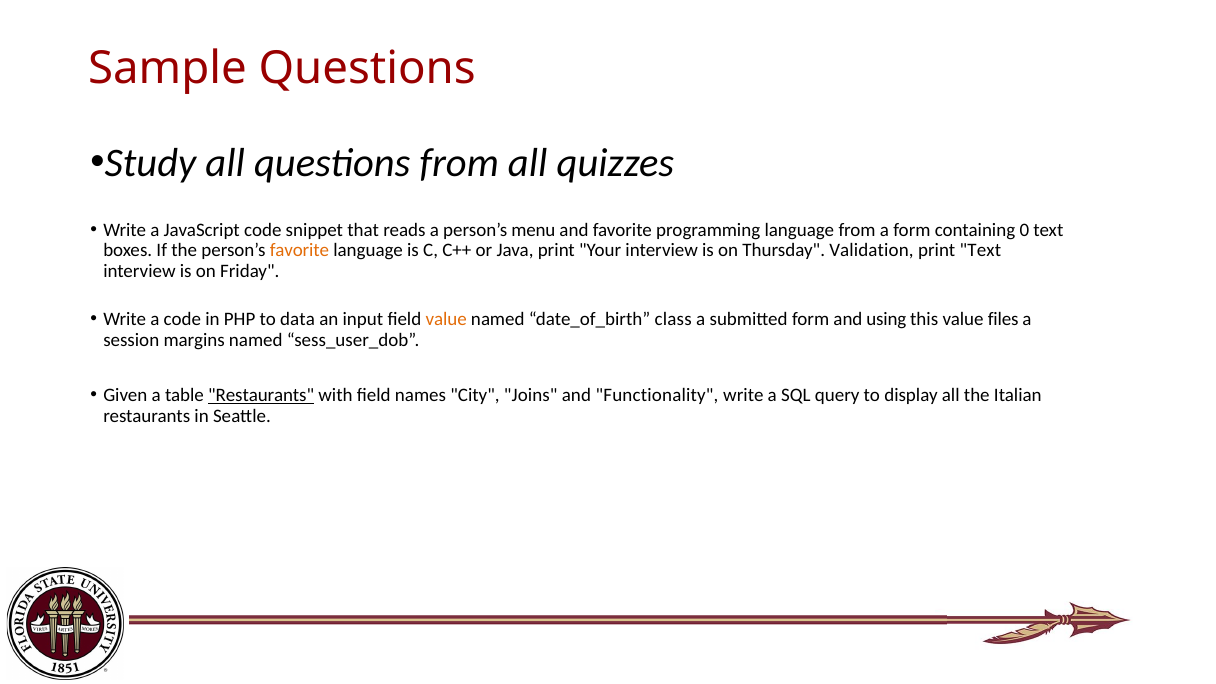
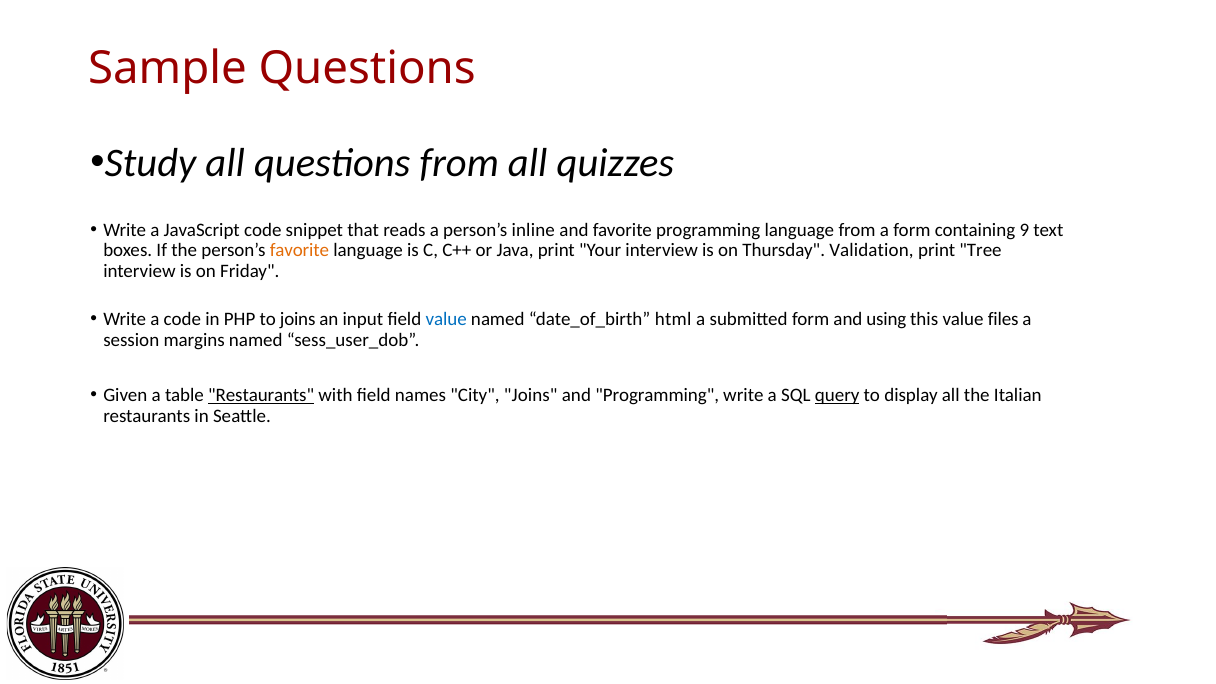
menu: menu -> inline (533, 230)
0: 0 -> 9 (1024, 230)
print Text: Text -> Tree (981, 251)
to data: data -> joins (298, 319)
value colour: orange -> blue (446, 319)
class: class -> html (673, 319)
and Functionality: Functionality -> Programming (657, 395)
query underline: none -> present (837, 395)
